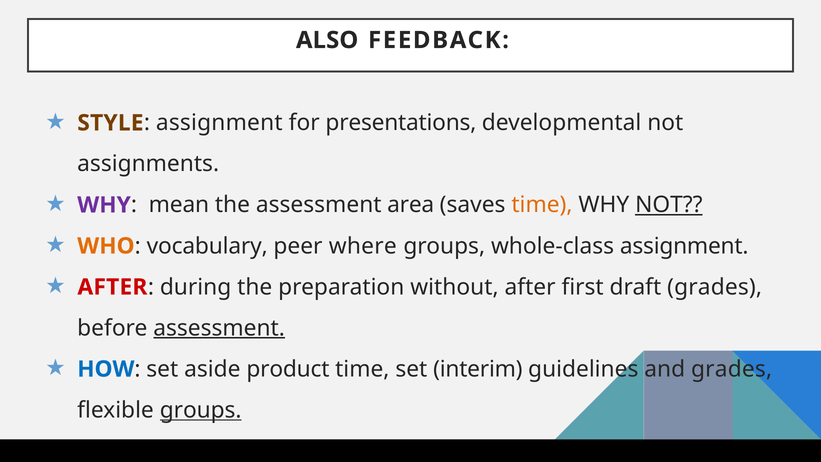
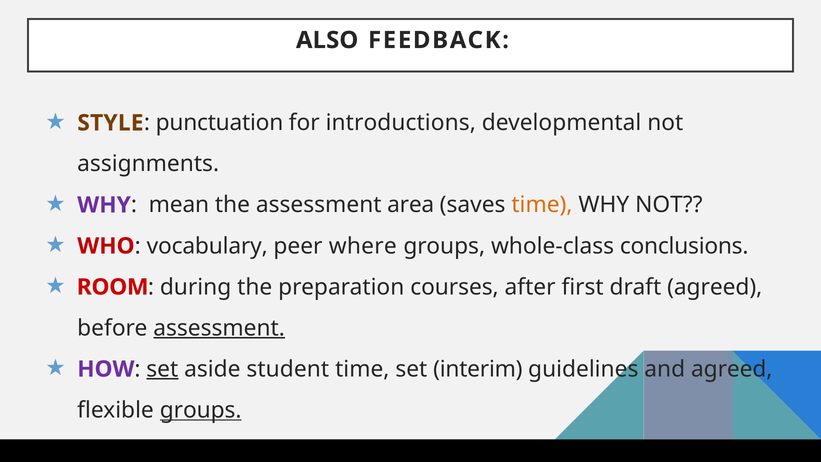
assignment: assignment -> punctuation (219, 123)
presentations: presentations -> introductions (401, 123)
NOT underline: present -> none (669, 205)
WHO colour: orange -> red (106, 246)
whole-class assignment: assignment -> conclusions (684, 246)
AFTER: AFTER -> ROOM (113, 287)
without: without -> courses (454, 287)
draft grades: grades -> agreed (715, 287)
HOW colour: blue -> purple (106, 369)
set underline: none -> present (162, 369)
product: product -> student (288, 369)
and grades: grades -> agreed (732, 369)
